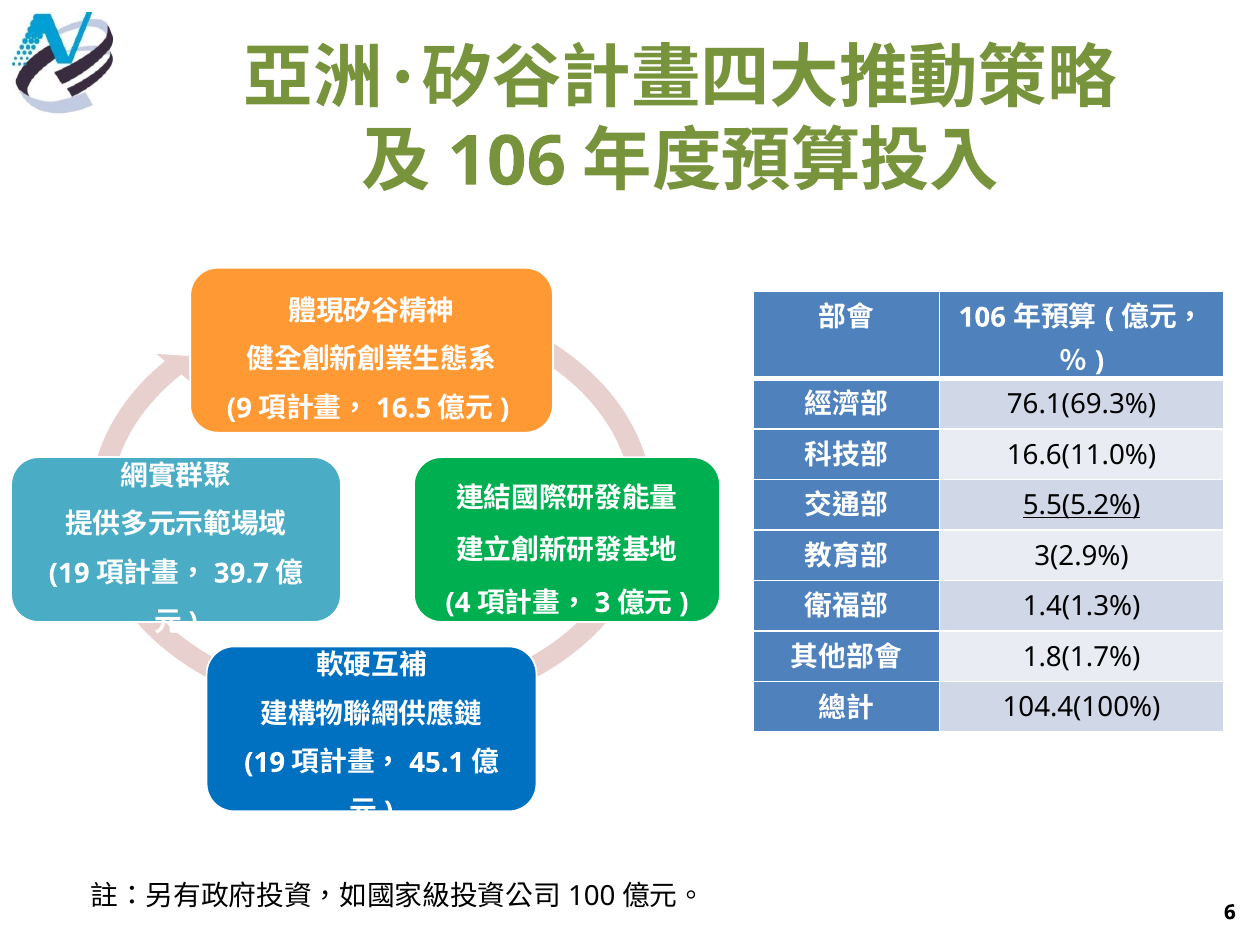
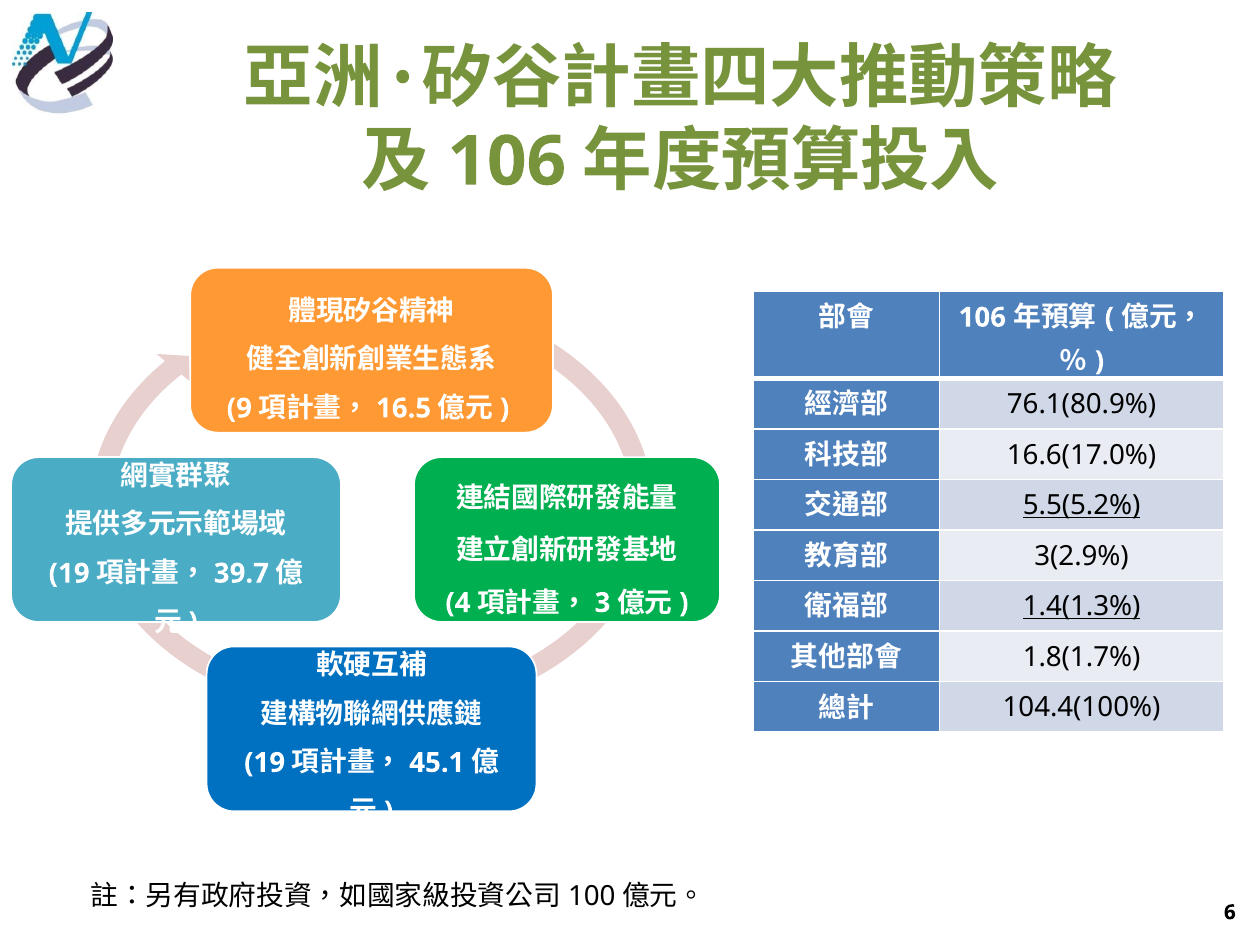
76.1(69.3%: 76.1(69.3% -> 76.1(80.9% (1082, 405)
16.6(11.0%: 16.6(11.0% -> 16.6(17.0% (1082, 455)
1.4(1.3% underline: none -> present (1082, 607)
